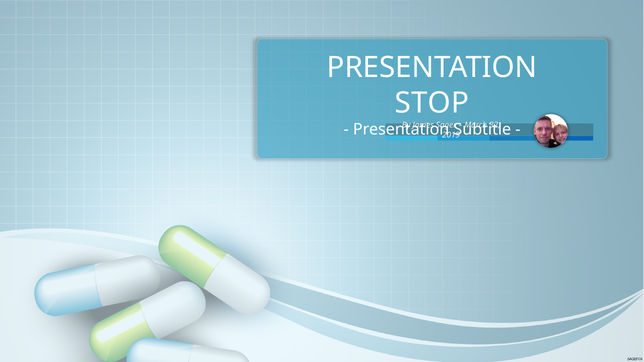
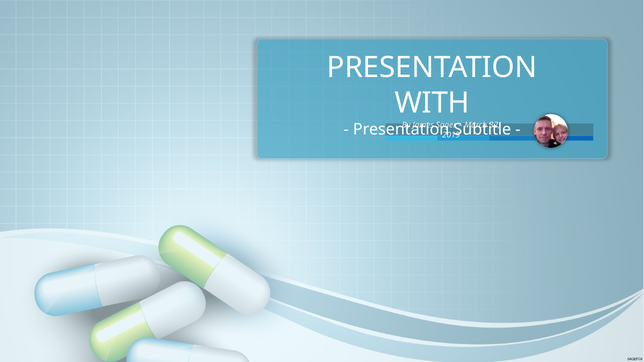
STOP: STOP -> WITH (432, 103)
